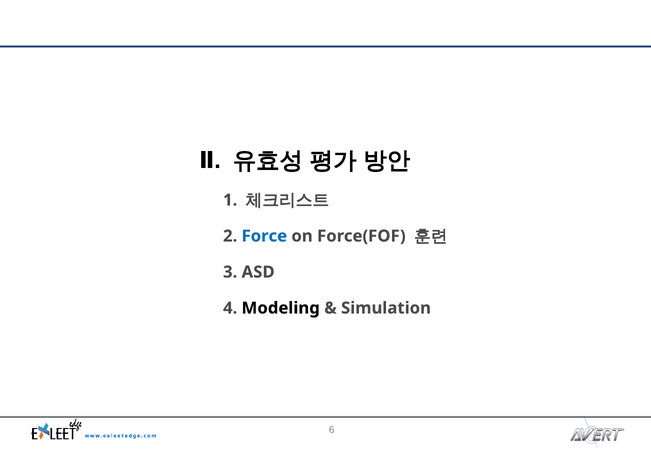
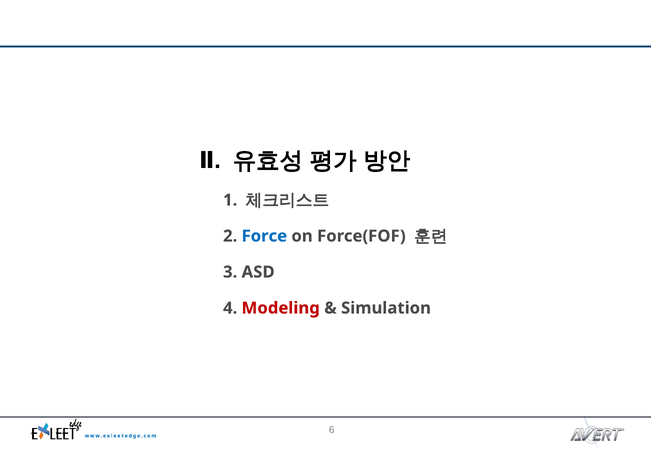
Modeling colour: black -> red (281, 309)
